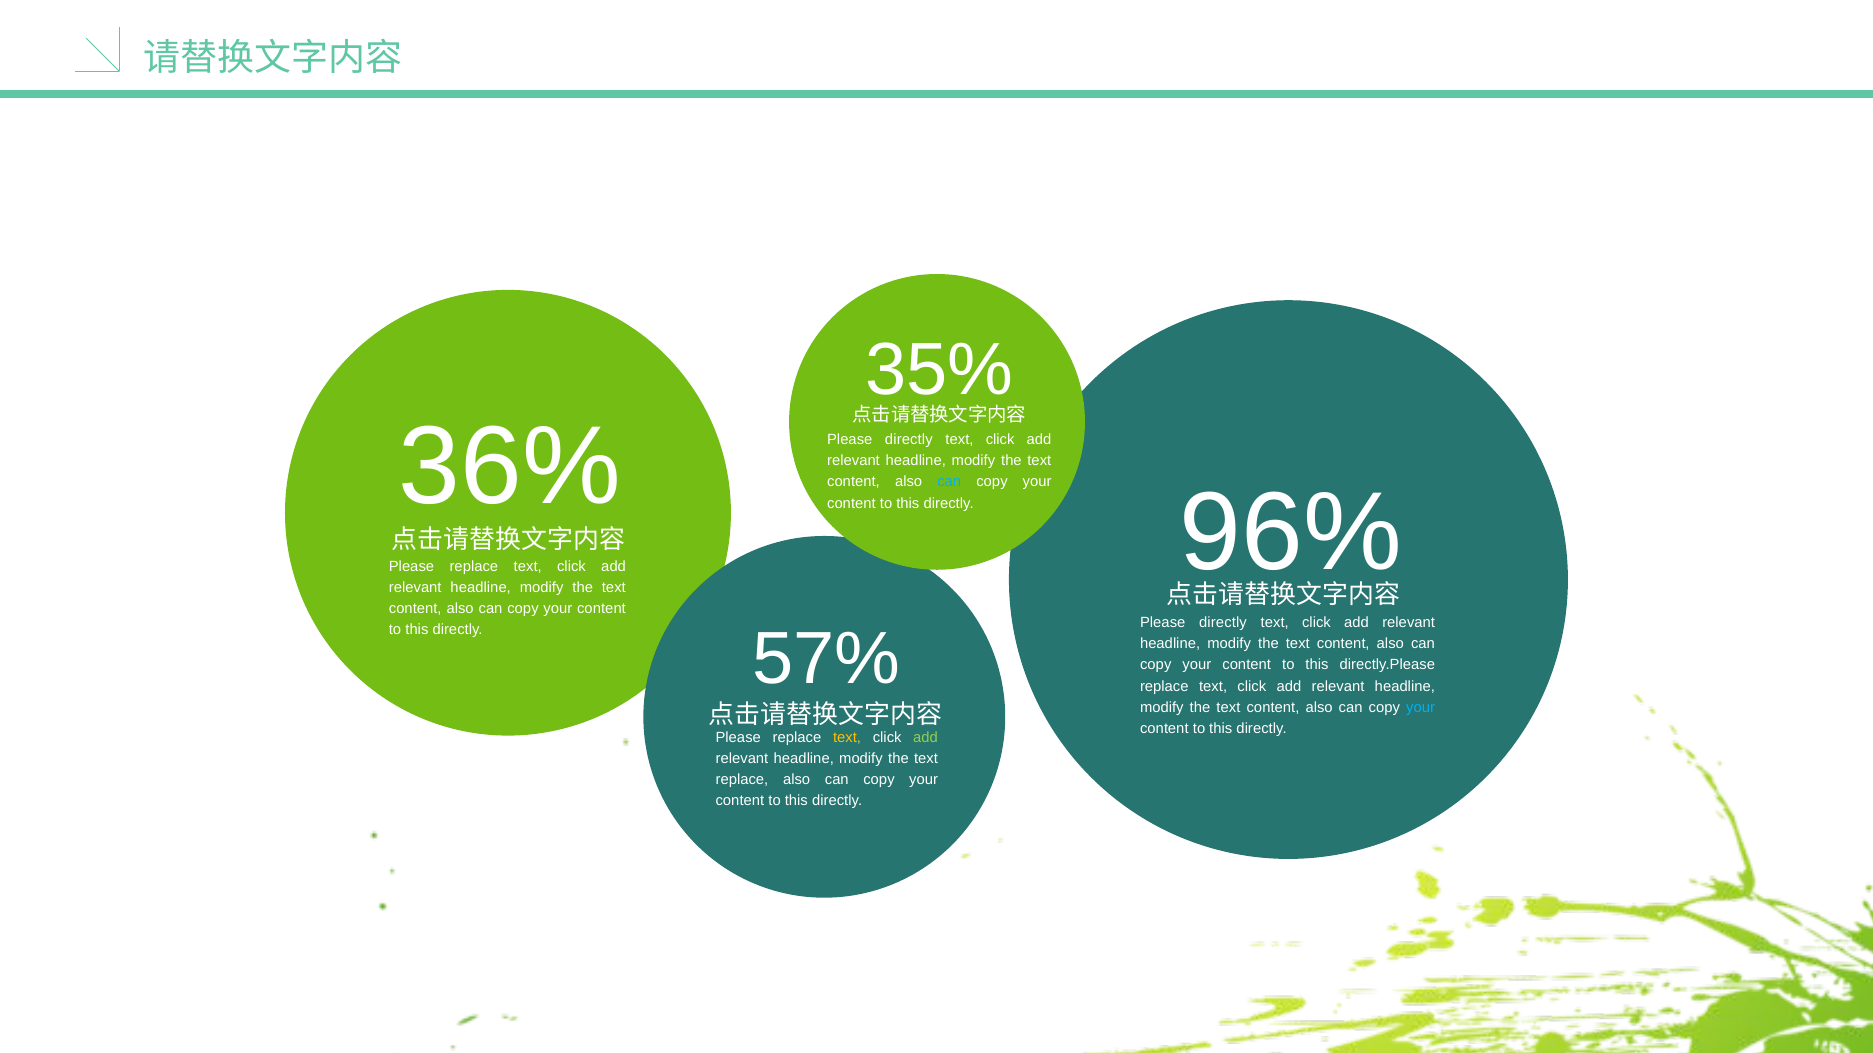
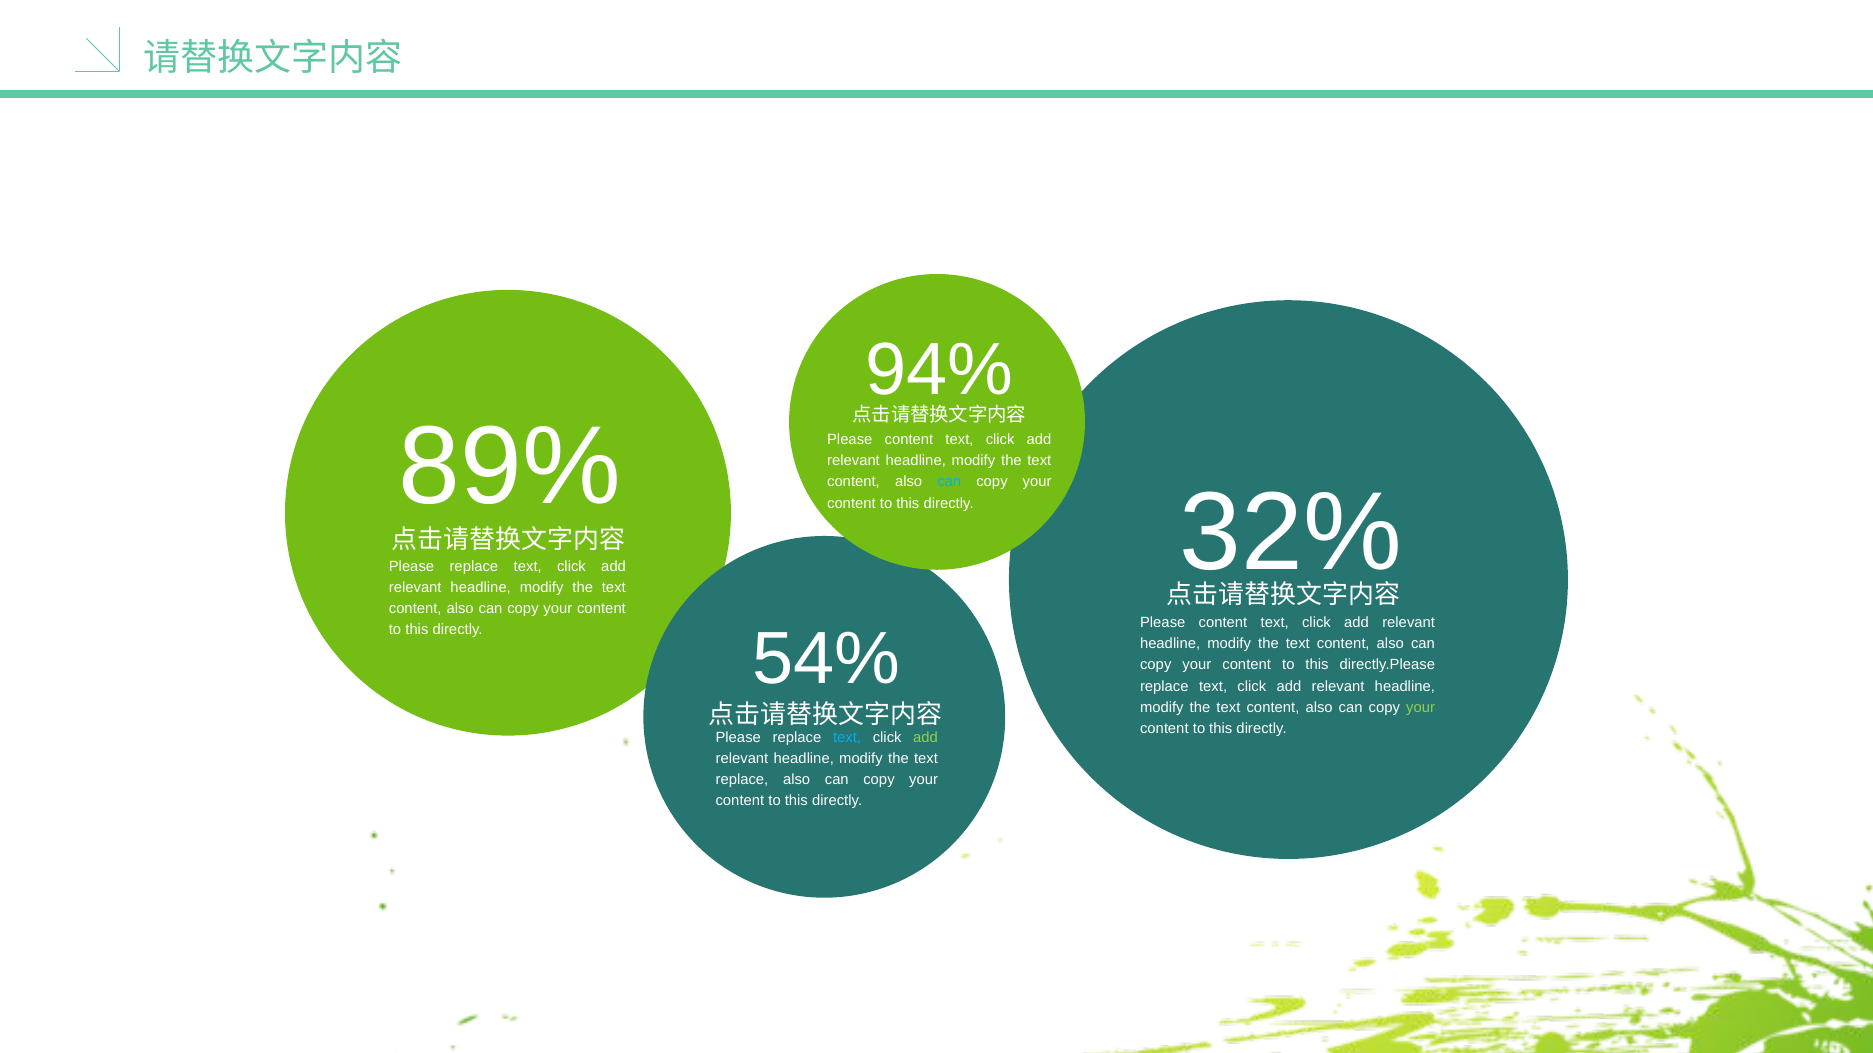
35%: 35% -> 94% (939, 370)
36%: 36% -> 89% (510, 467)
directly: directly -> content (909, 440)
96%: 96% -> 32% (1291, 533)
directly: directly -> content (1223, 623)
57%: 57% -> 54% (826, 660)
your colour: light blue -> light green (1421, 708)
text colour: yellow -> light blue (847, 738)
